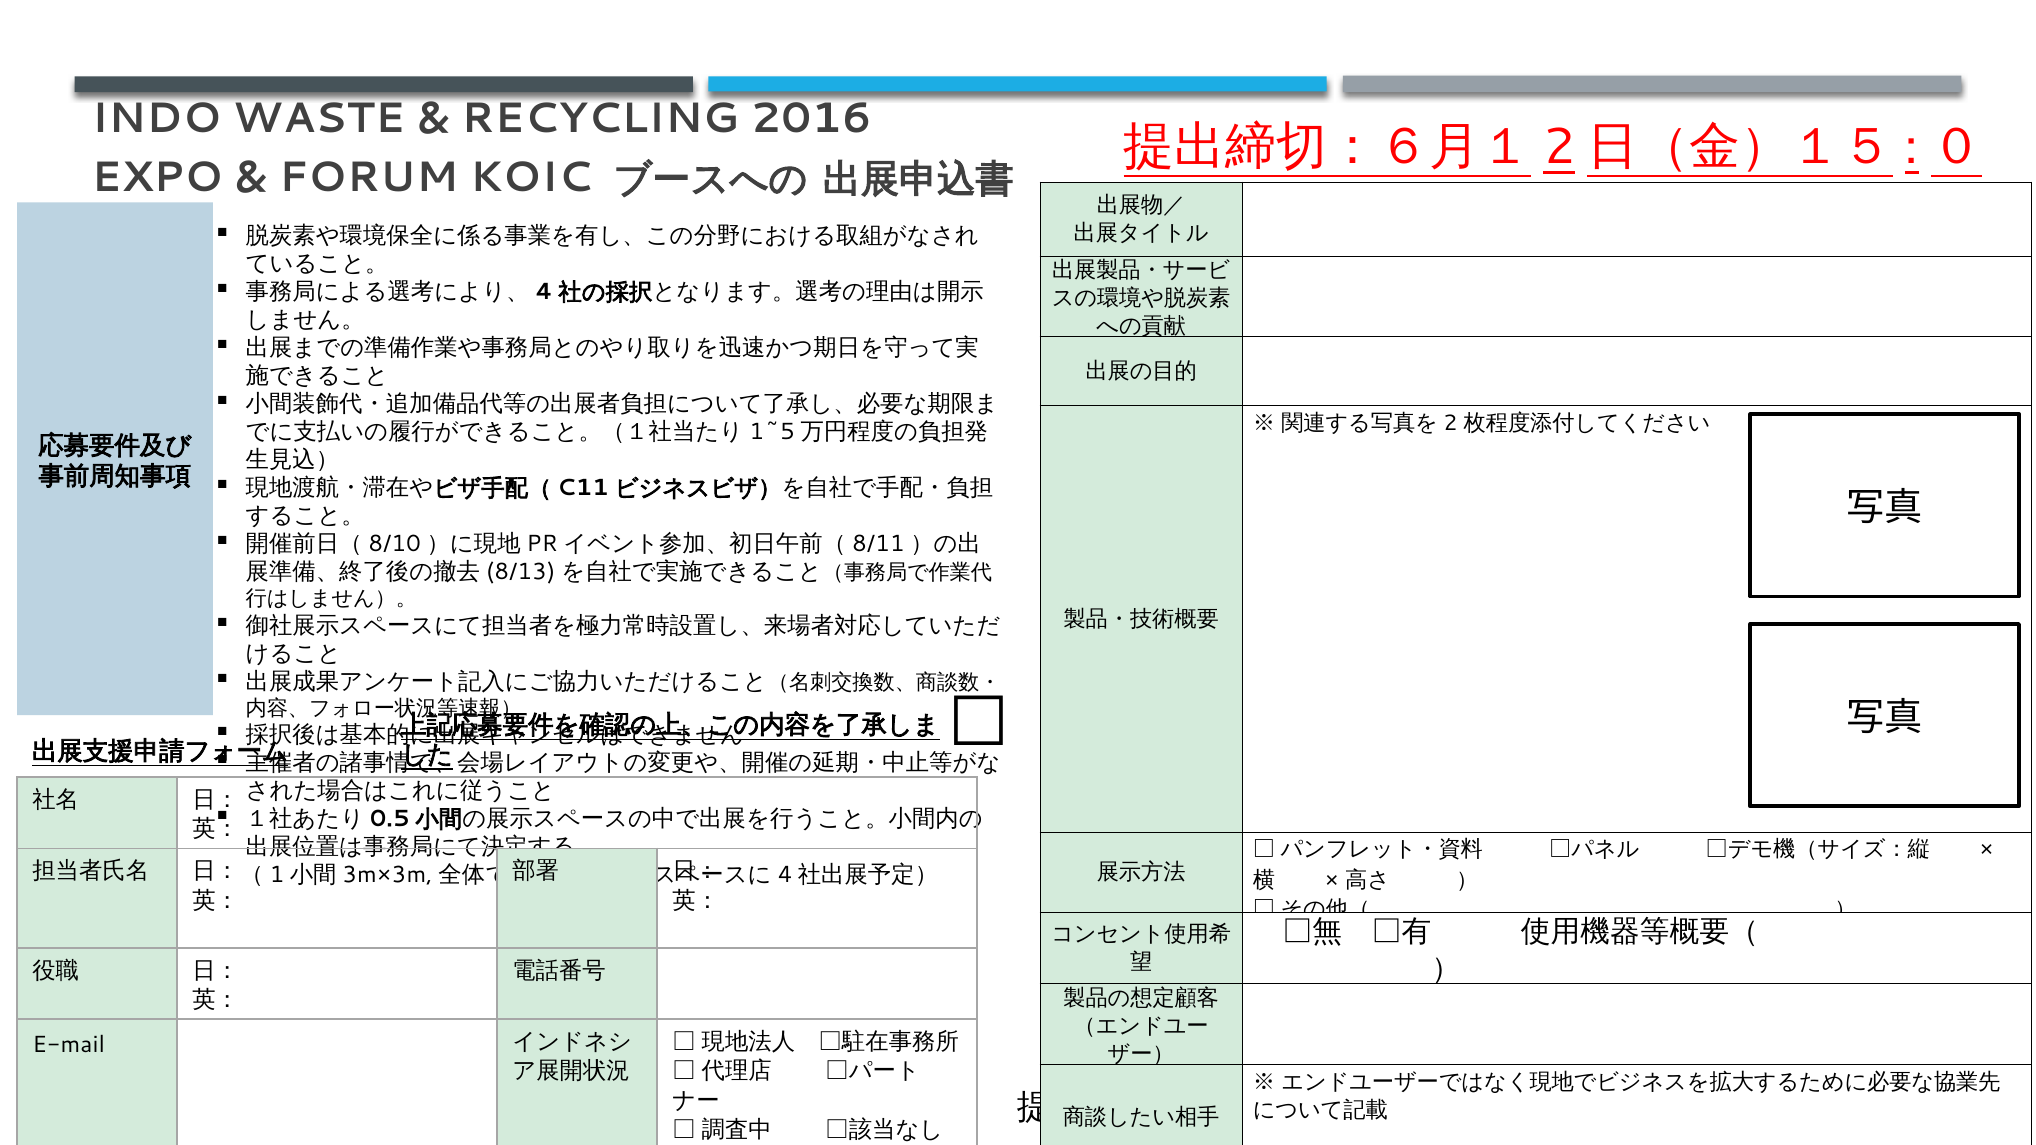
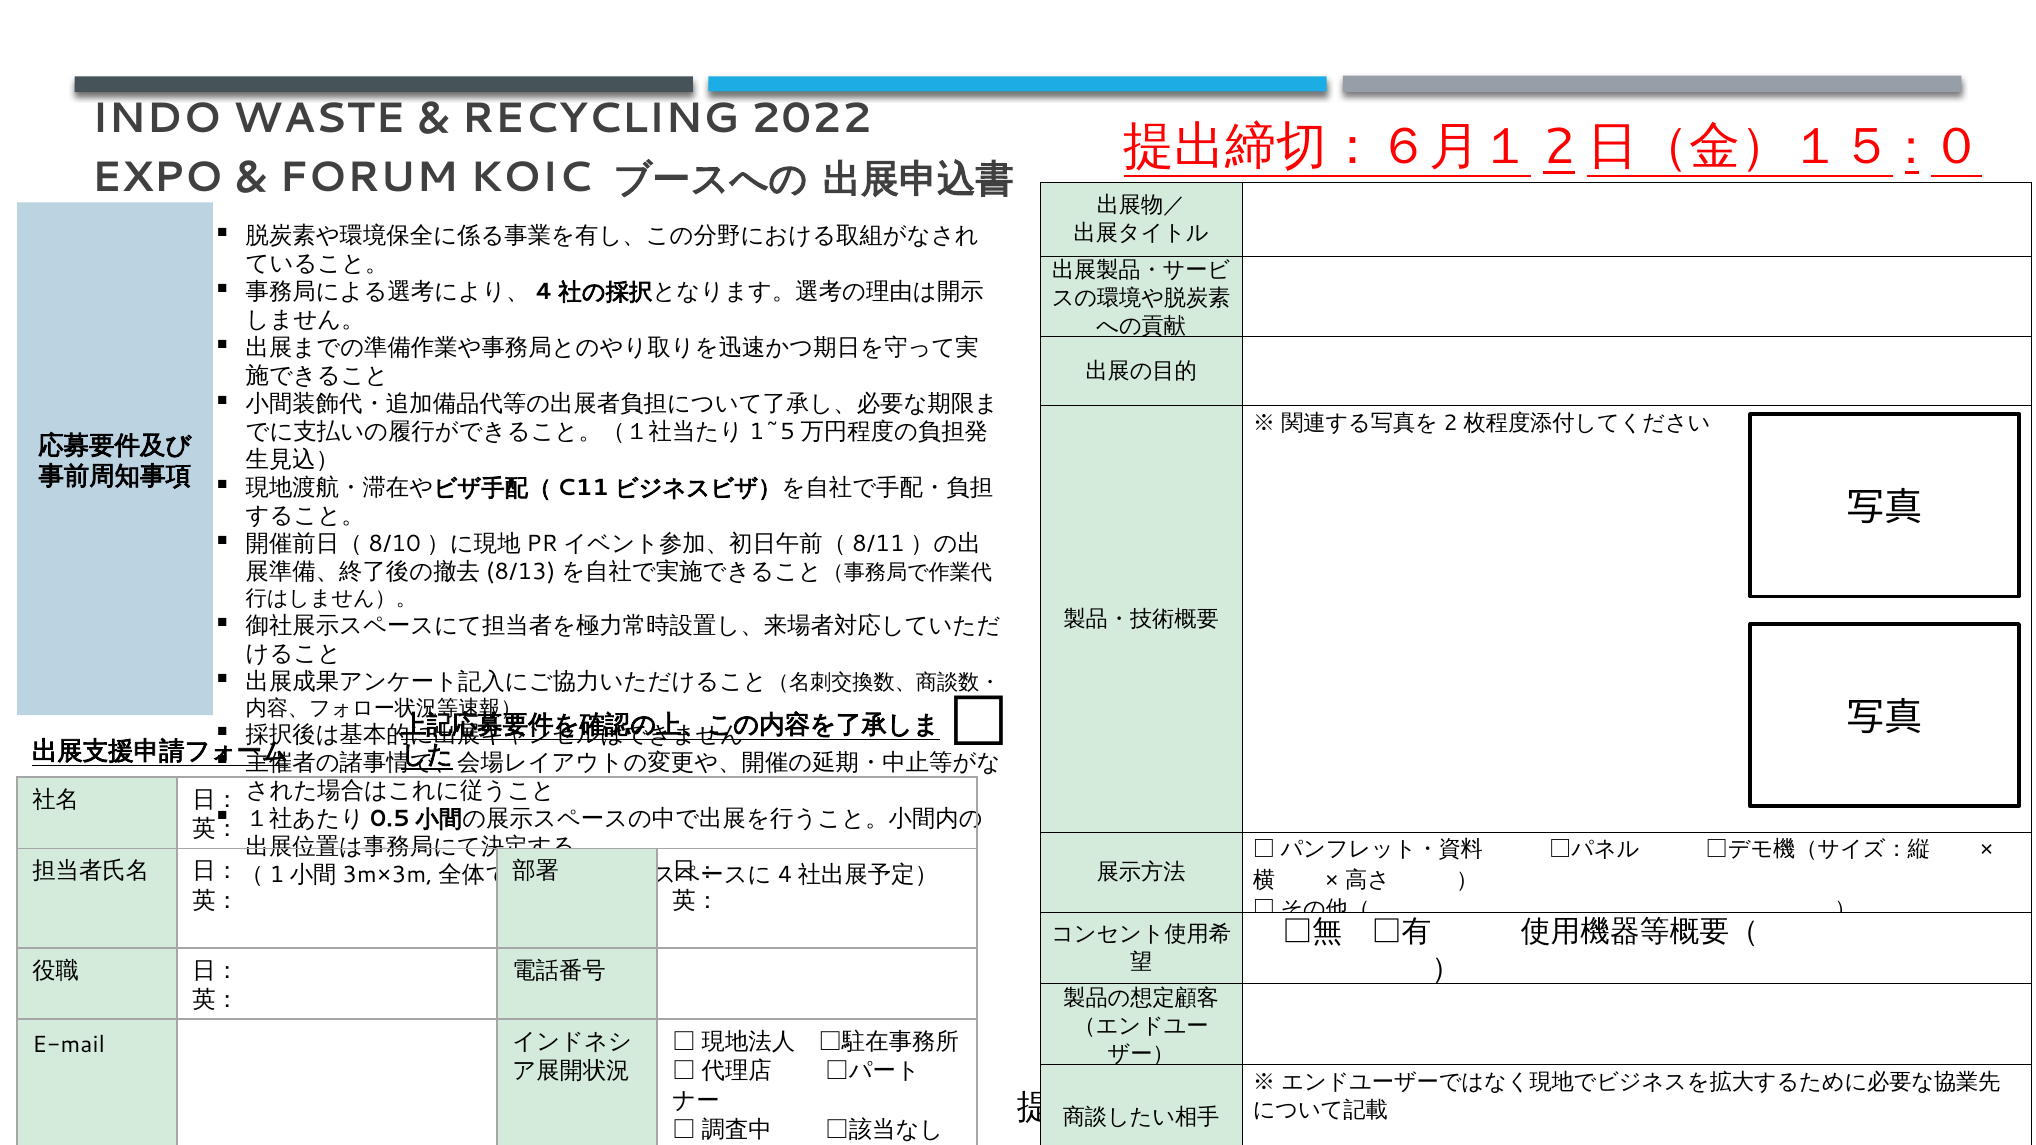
2016: 2016 -> 2022 (811, 118)
